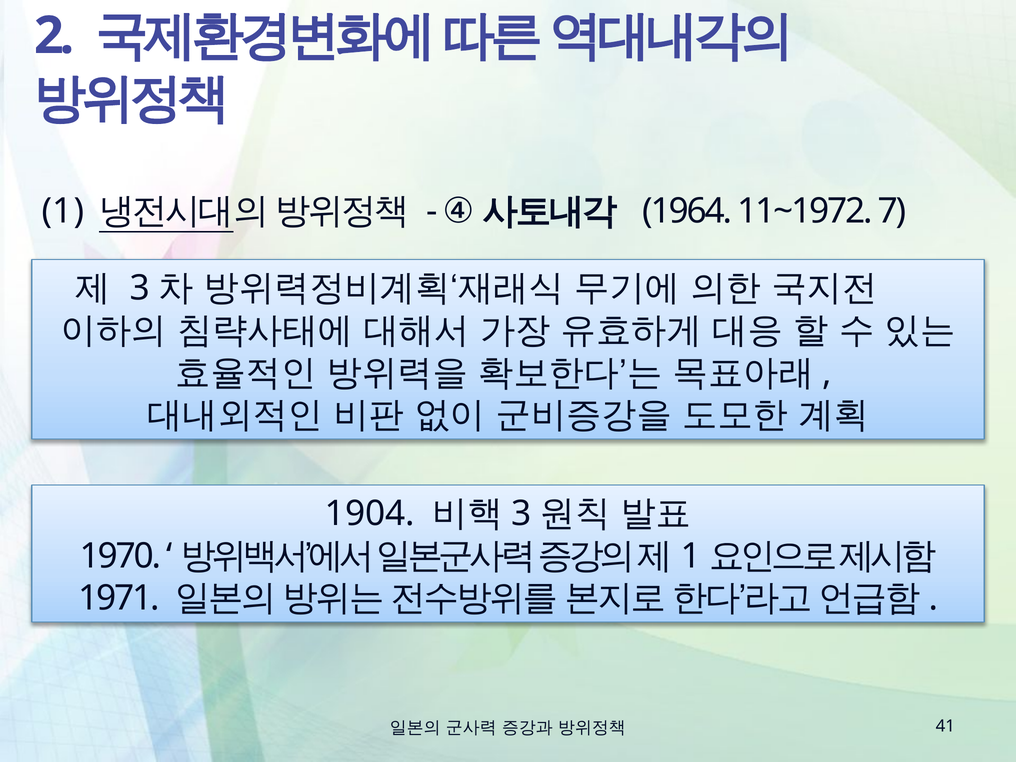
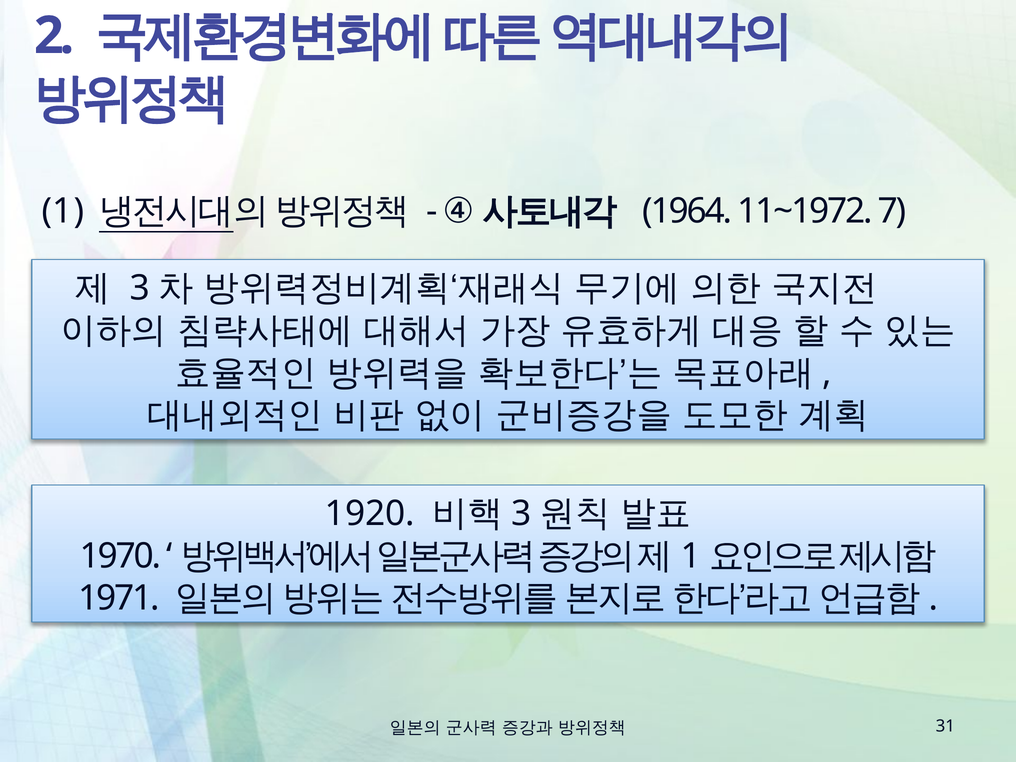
1904: 1904 -> 1920 (370, 514)
41: 41 -> 31 (945, 726)
